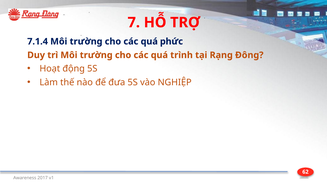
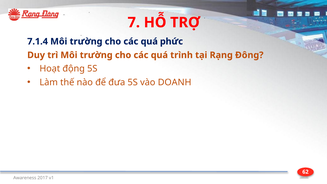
NGHIỆP: NGHIỆP -> DOANH (175, 82)
